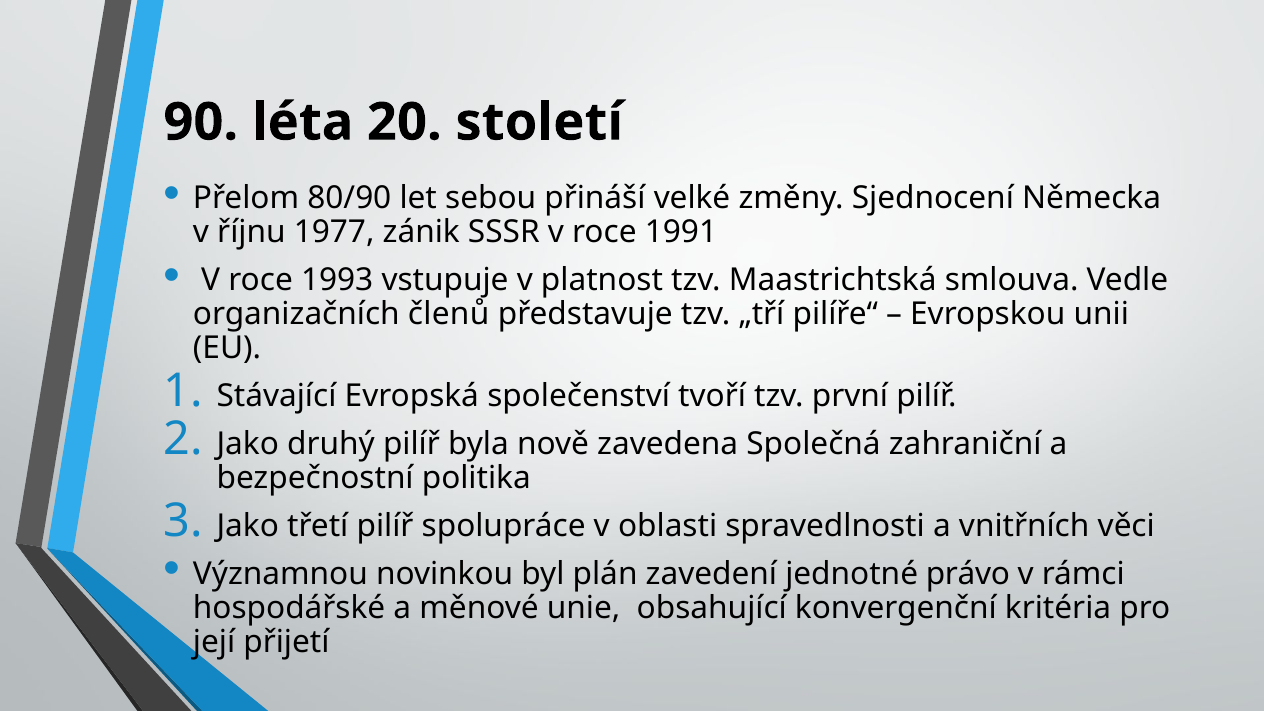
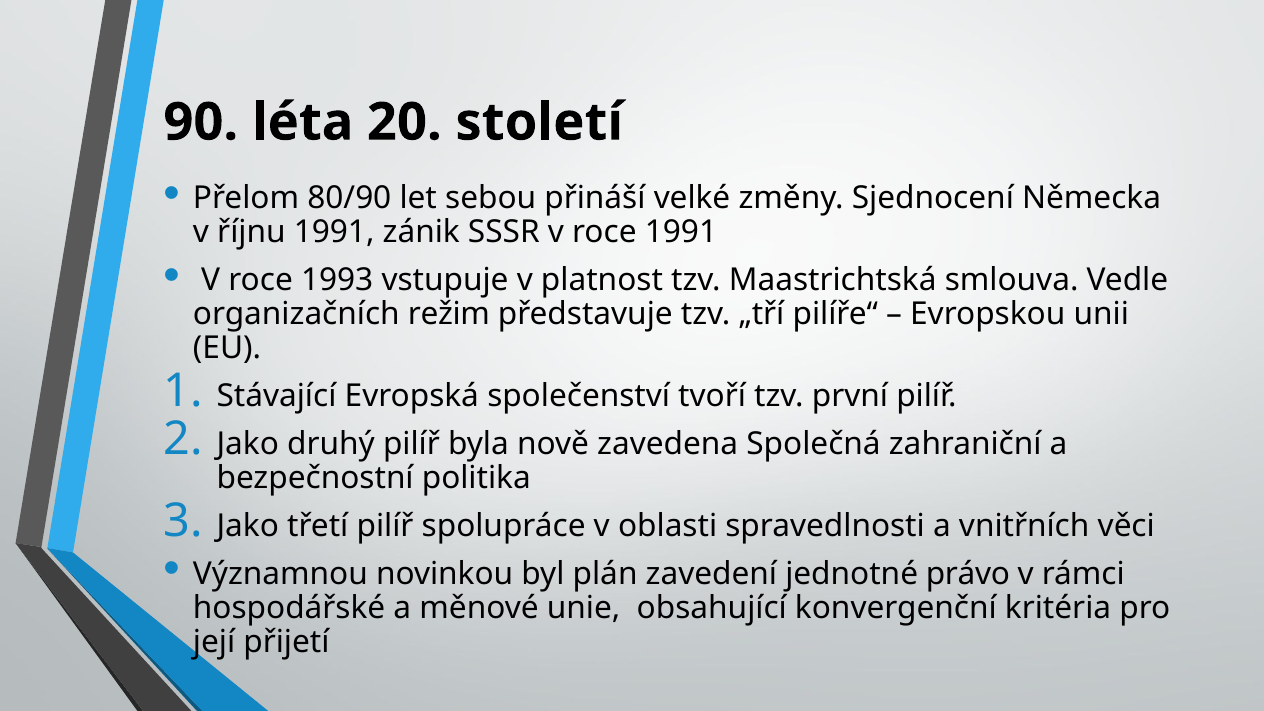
říjnu 1977: 1977 -> 1991 (334, 232)
členů: členů -> režim (449, 314)
